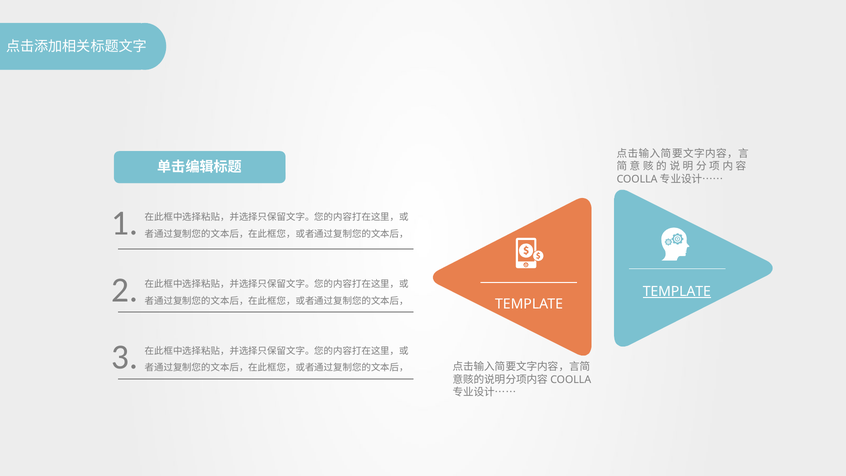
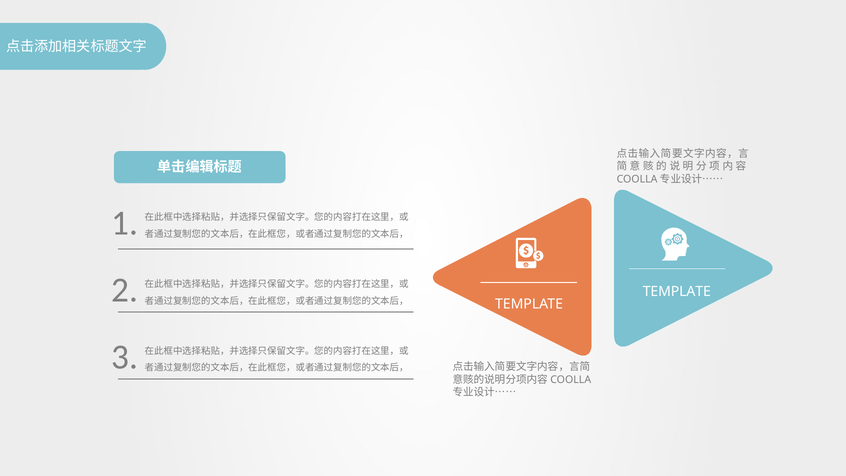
TEMPLATE underline: present -> none (677, 291)
